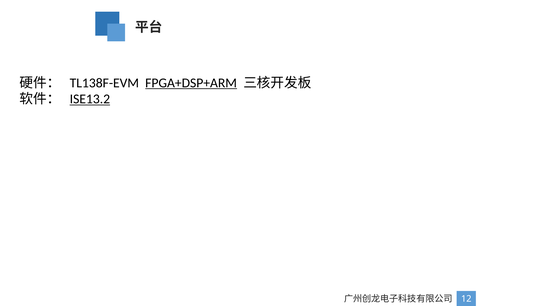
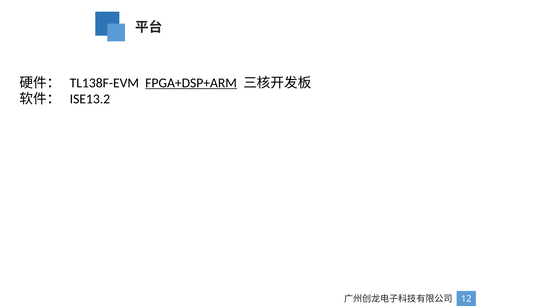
ISE13.2 underline: present -> none (90, 99)
